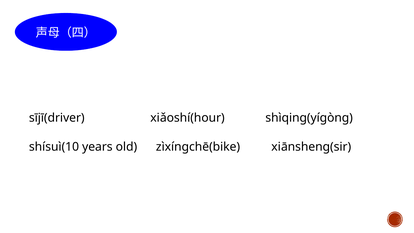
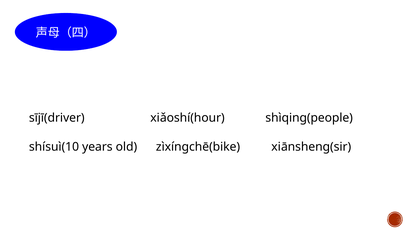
shìqing(yígòng: shìqing(yígòng -> shìqing(people (309, 118)
